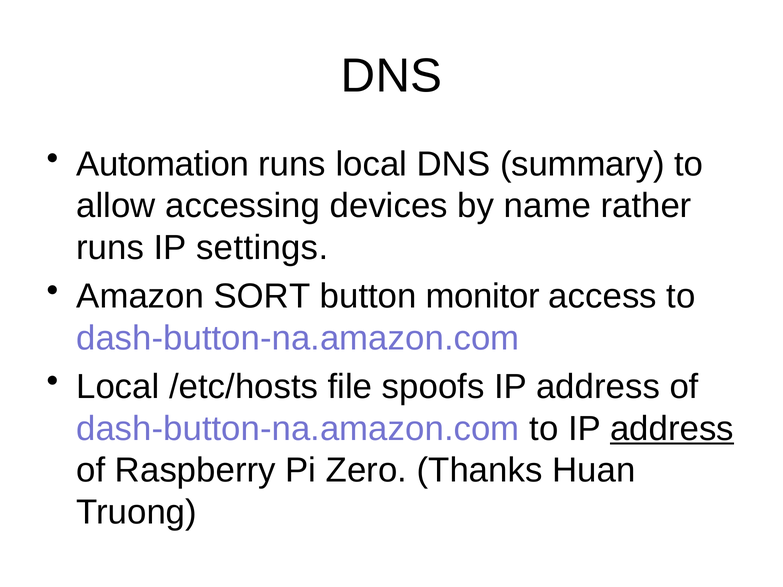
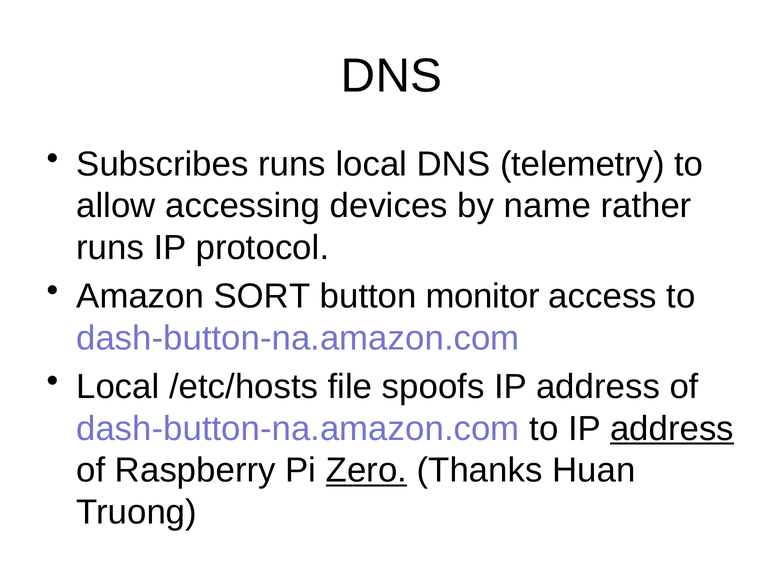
Automation: Automation -> Subscribes (162, 164)
summary: summary -> telemetry (582, 164)
settings: settings -> protocol (262, 248)
Zero underline: none -> present (366, 471)
